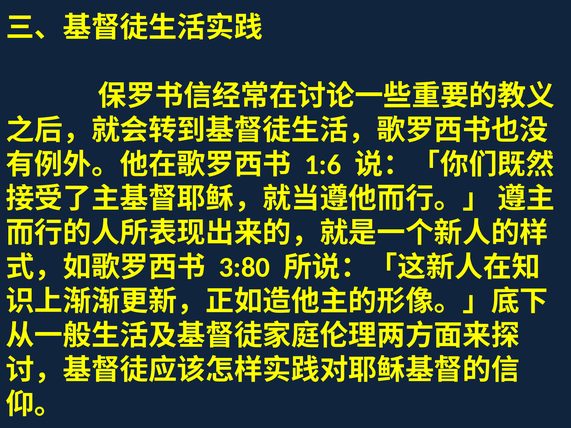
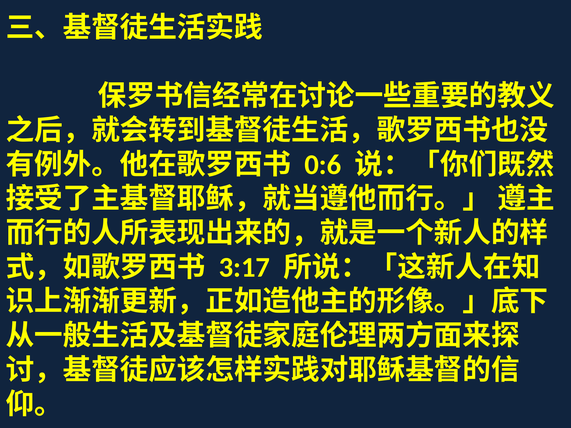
1:6: 1:6 -> 0:6 (323, 165)
3:80: 3:80 -> 3:17 (244, 267)
